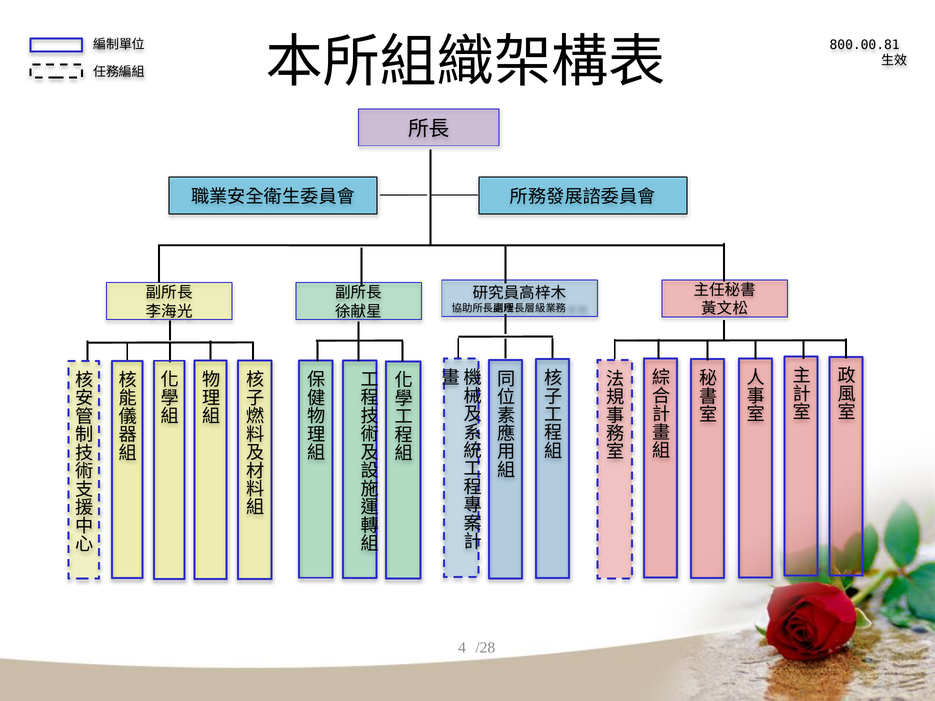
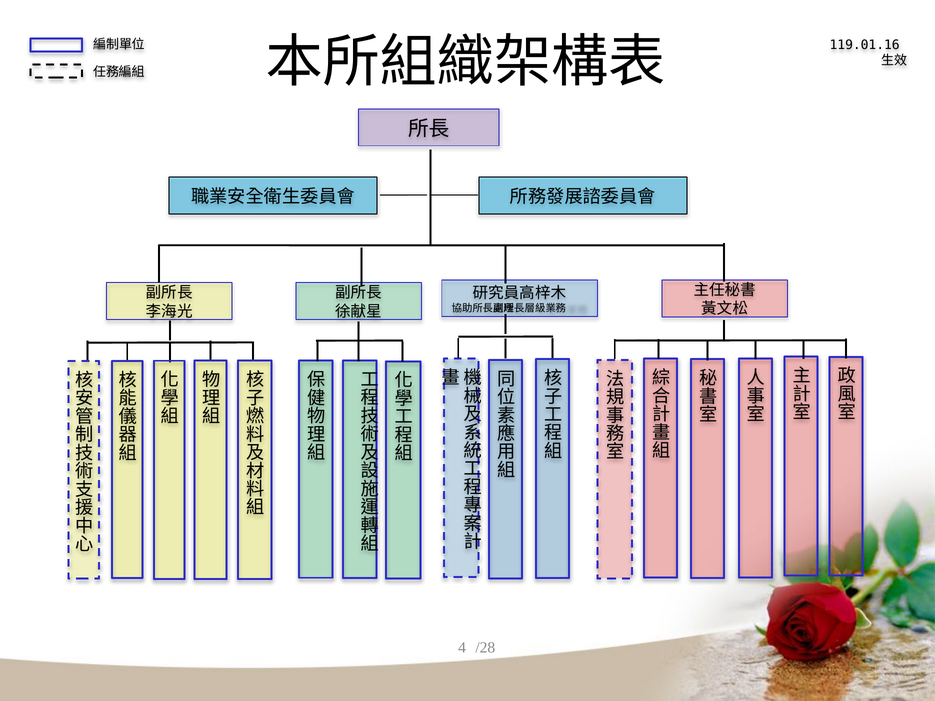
800.00.81: 800.00.81 -> 119.01.16 (865, 45)
